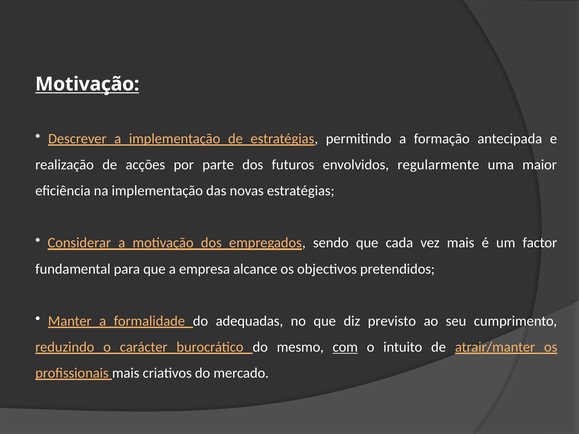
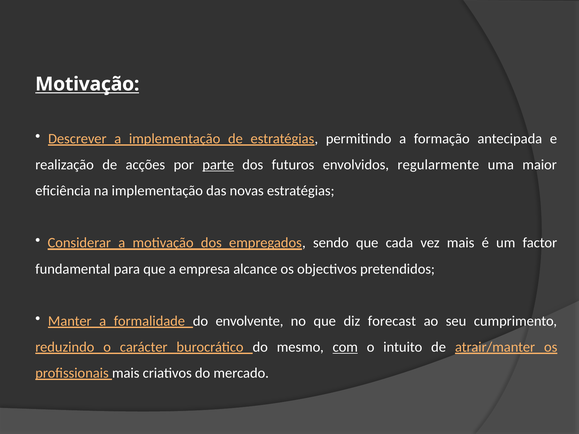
parte underline: none -> present (218, 165)
adequadas: adequadas -> envolvente (249, 321)
previsto: previsto -> forecast (392, 321)
